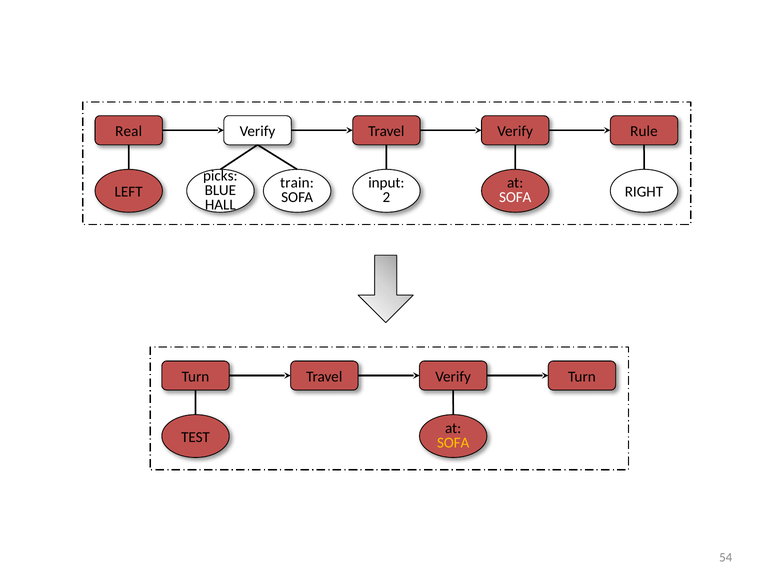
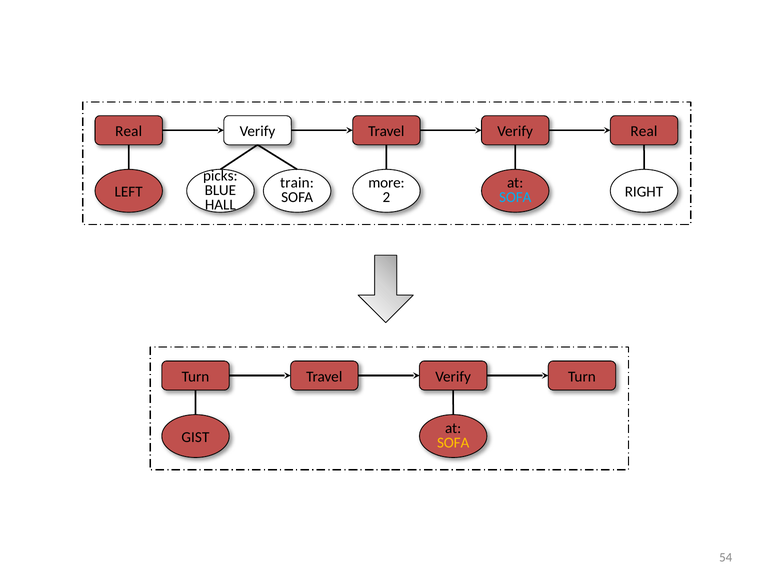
Verify Rule: Rule -> Real (644, 131)
input: input -> more (386, 183)
SOFA colour: white -> light blue (515, 198)
TEST: TEST -> GIST (195, 437)
